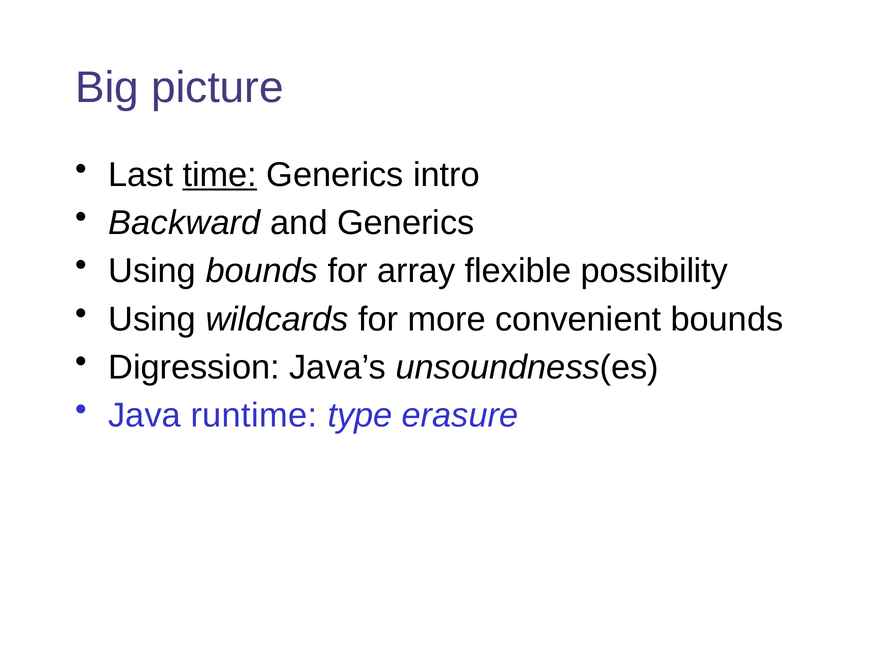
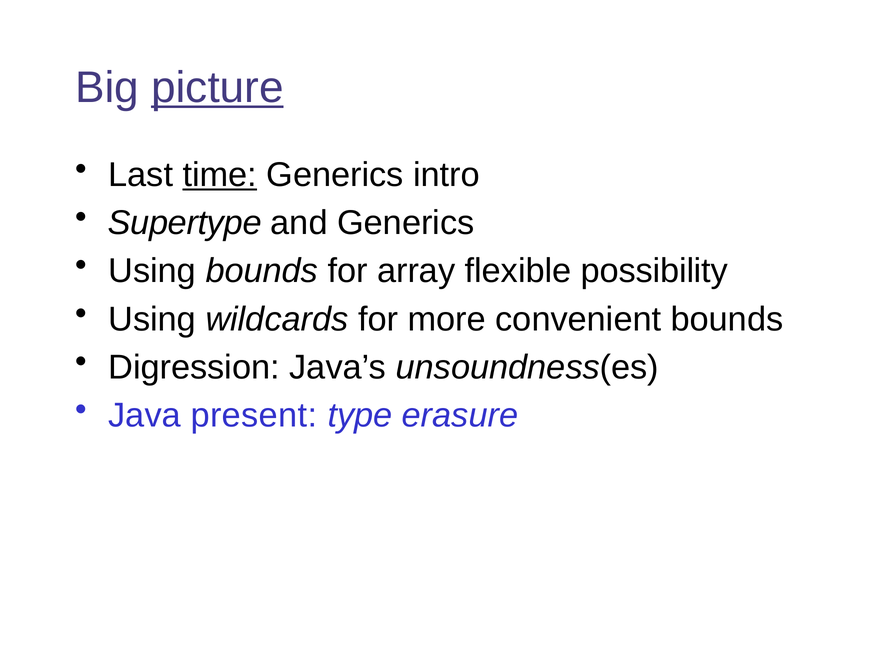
picture underline: none -> present (217, 88)
Backward: Backward -> Supertype (185, 223)
runtime: runtime -> present (254, 416)
